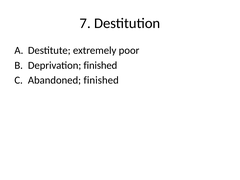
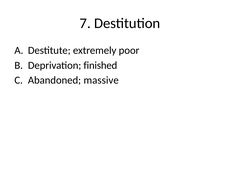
Abandoned finished: finished -> massive (101, 80)
